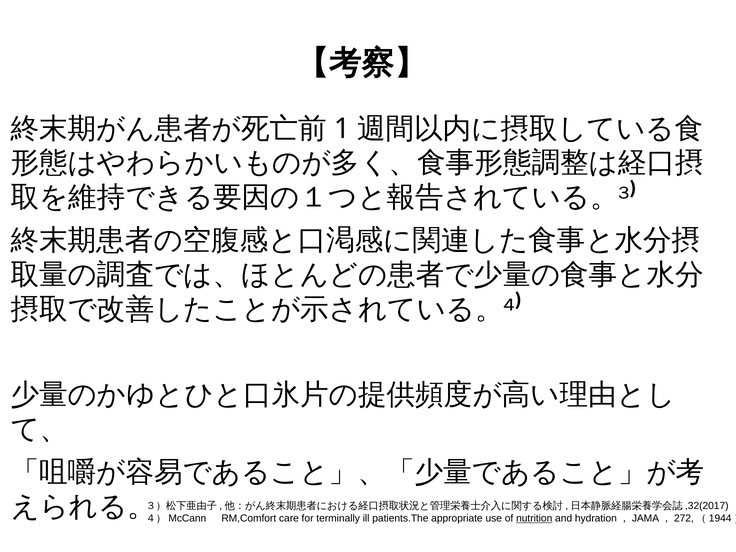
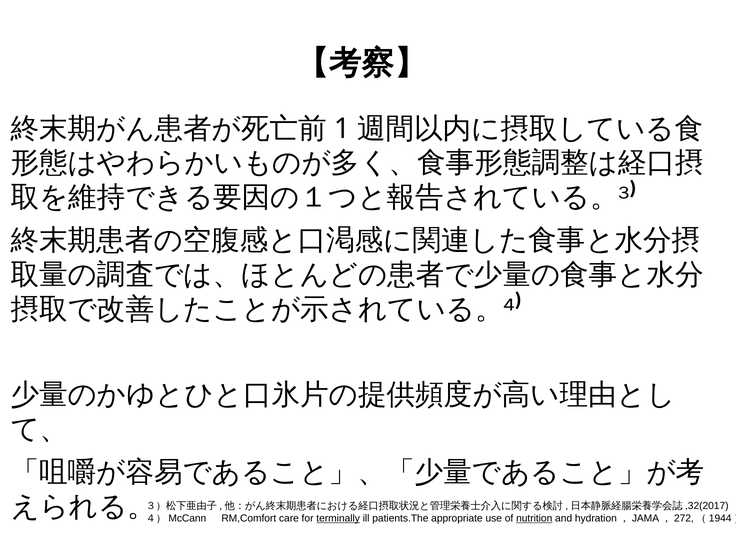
terminally underline: none -> present (338, 518)
